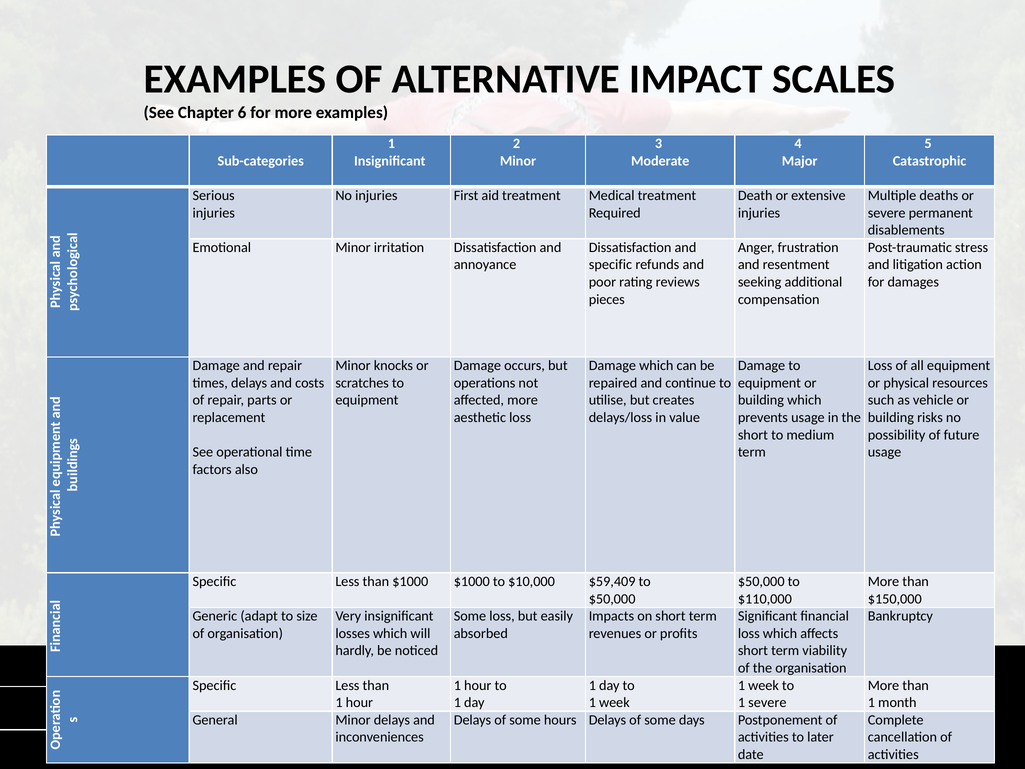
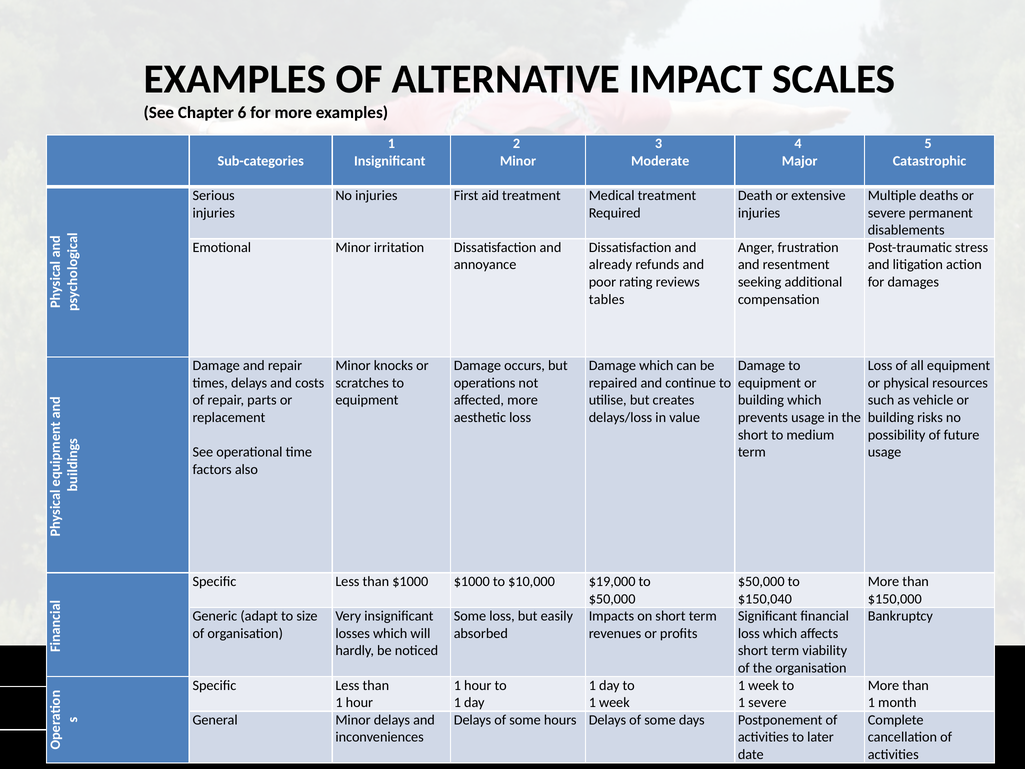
specific: specific -> already (610, 265)
pieces: pieces -> tables (607, 299)
$59,409: $59,409 -> $19,000 (612, 581)
$110,000: $110,000 -> $150,040 (765, 599)
